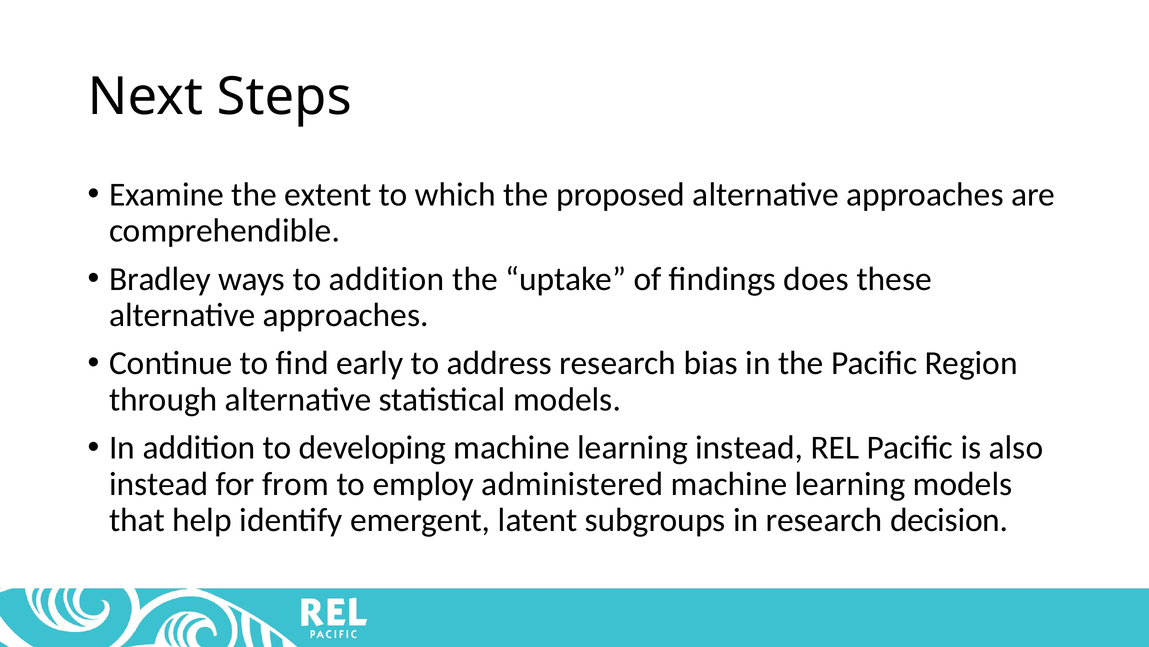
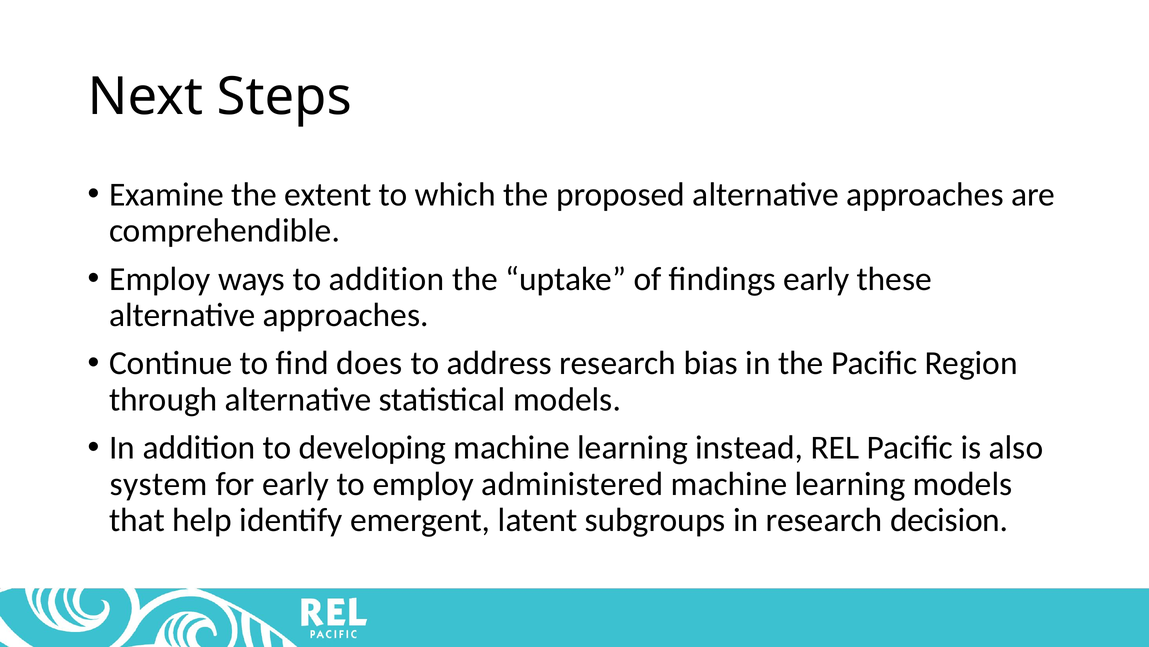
Bradley: Bradley -> Employ (160, 279)
findings does: does -> early (816, 279)
early: early -> does (370, 363)
instead: instead -> system (159, 484)
for from: from -> early (296, 484)
